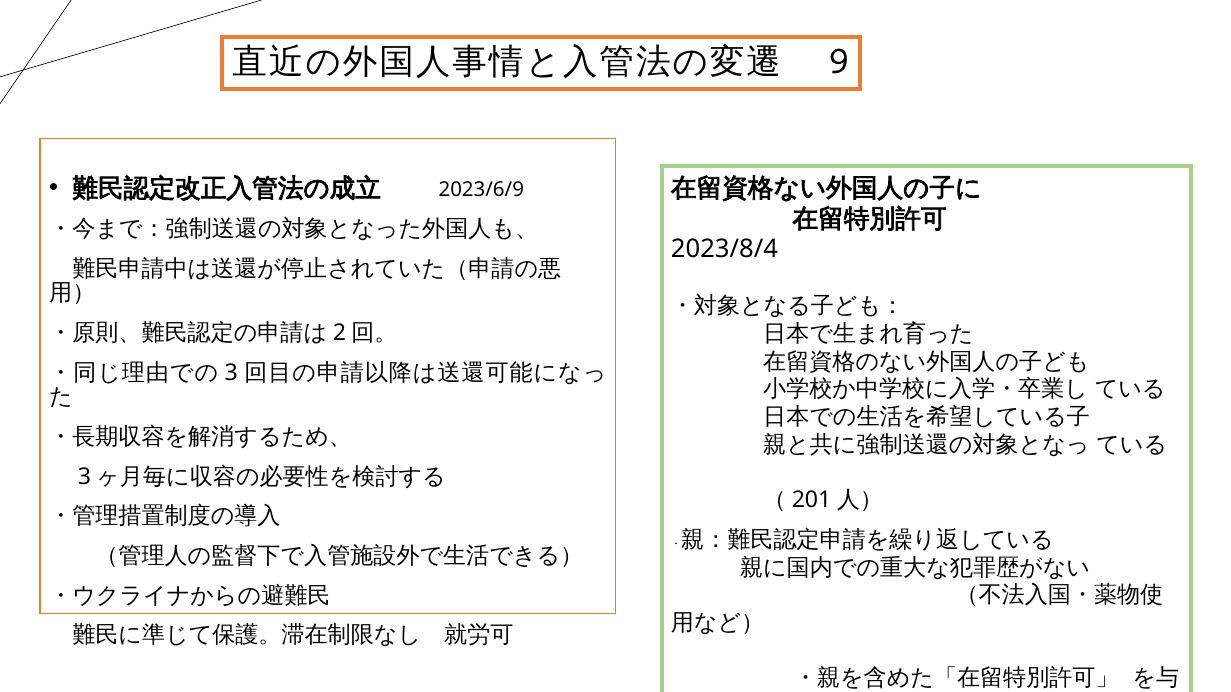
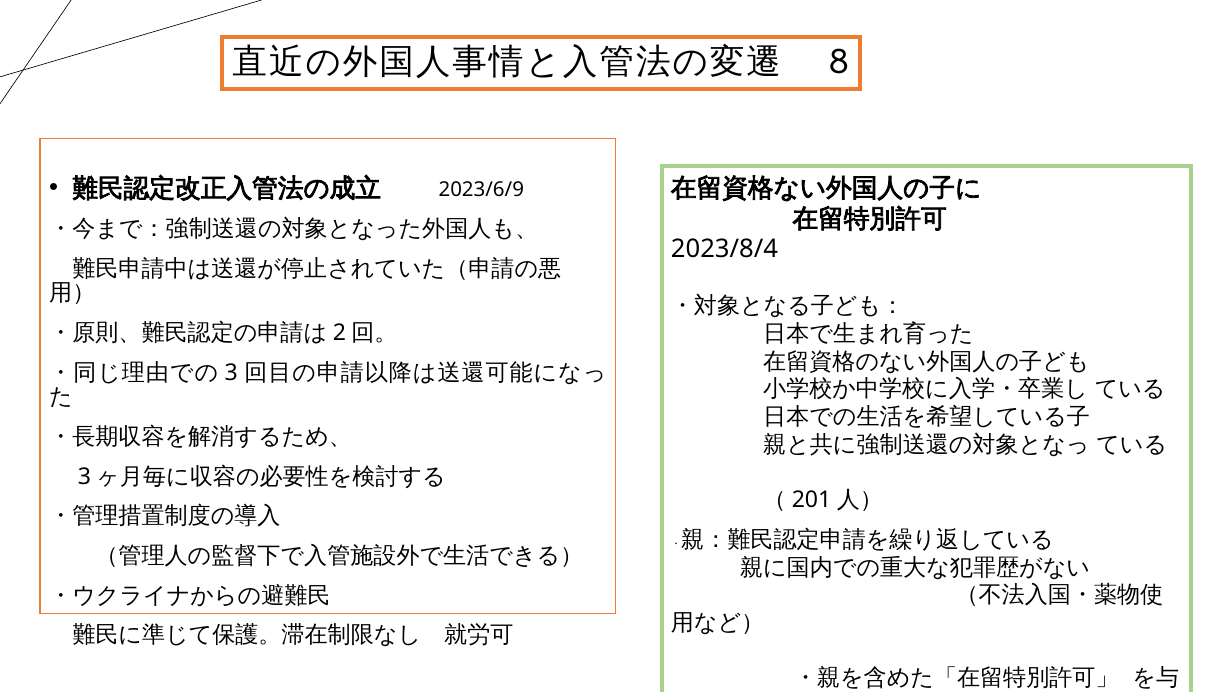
9: 9 -> 8 (839, 63)
